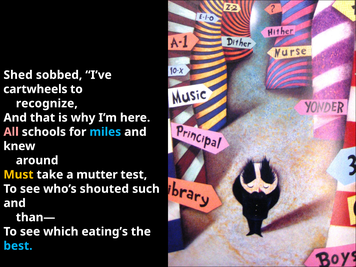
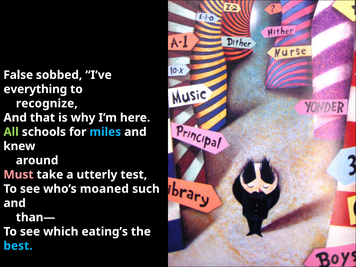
Shed: Shed -> False (18, 75)
cartwheels: cartwheels -> everything (35, 89)
All colour: pink -> light green (11, 132)
Must colour: yellow -> pink (19, 175)
mutter: mutter -> utterly (97, 175)
shouted: shouted -> moaned (104, 189)
